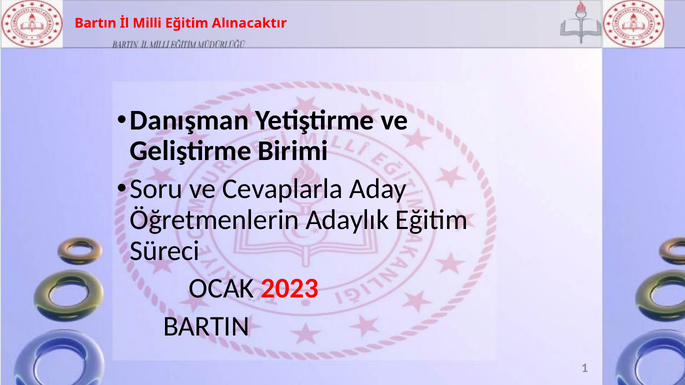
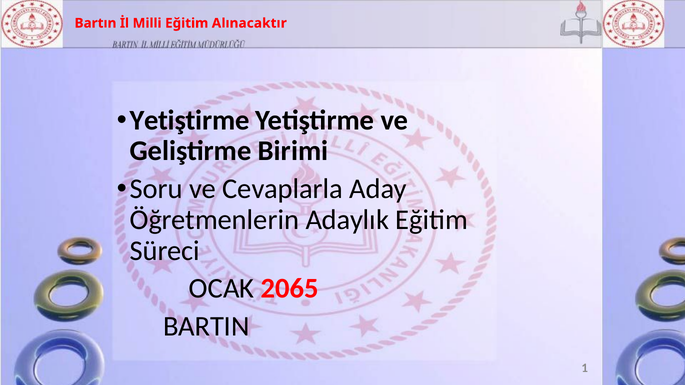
Danışman: Danışman -> Yetiştirme (190, 120)
2023: 2023 -> 2065 (290, 289)
